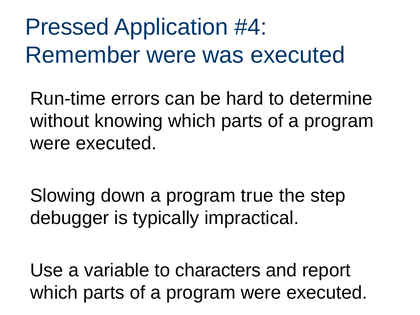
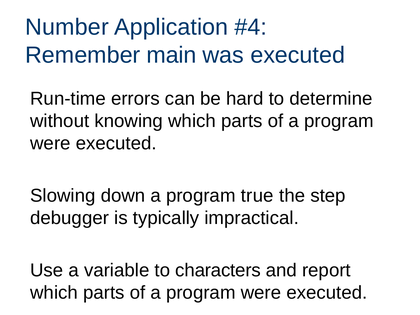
Pressed: Pressed -> Number (67, 27)
Remember were: were -> main (172, 55)
